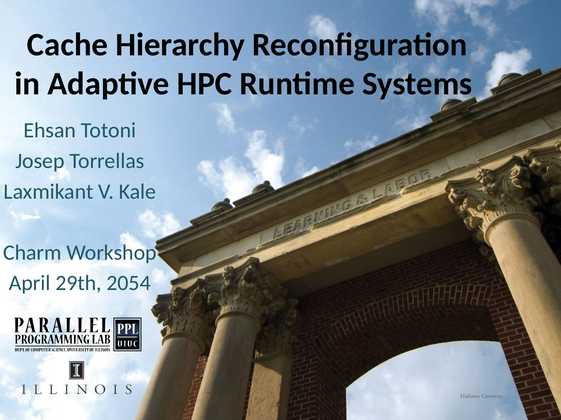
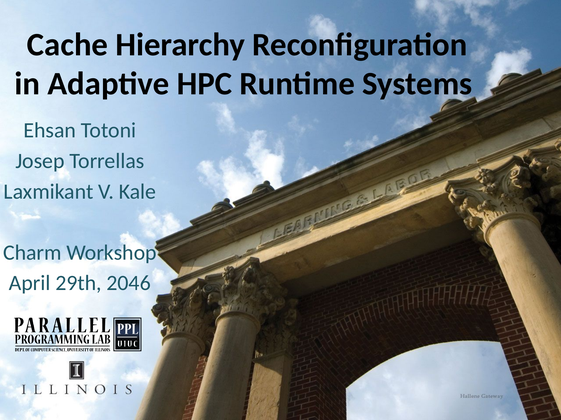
2054: 2054 -> 2046 (129, 284)
